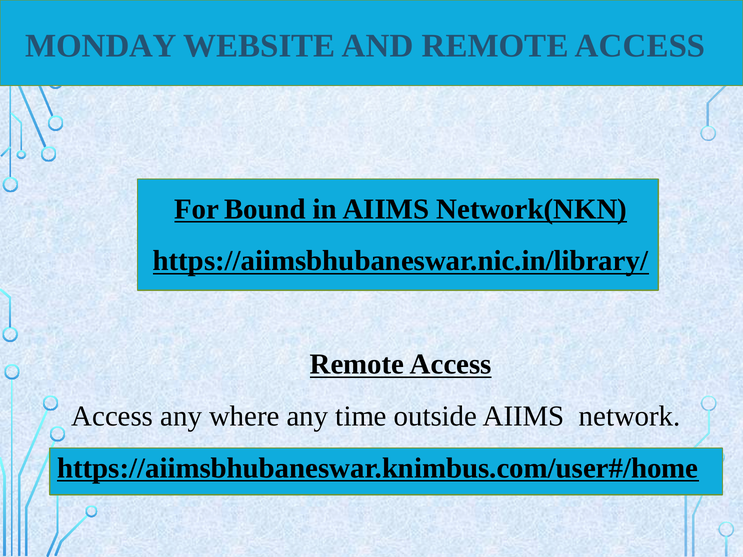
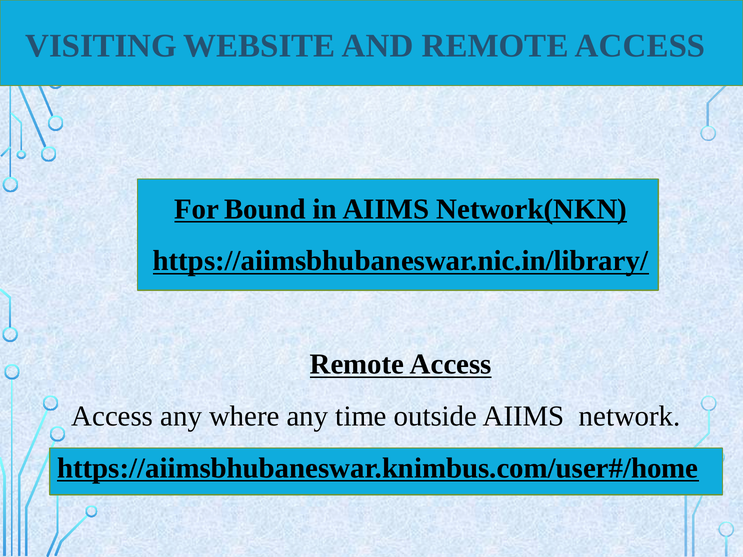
MONDAY: MONDAY -> VISITING (101, 46)
